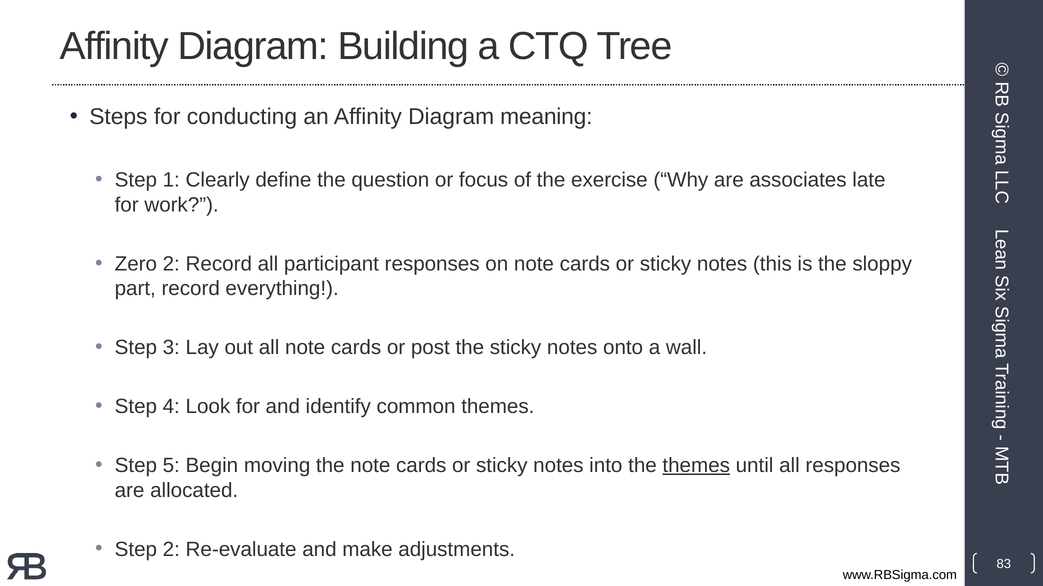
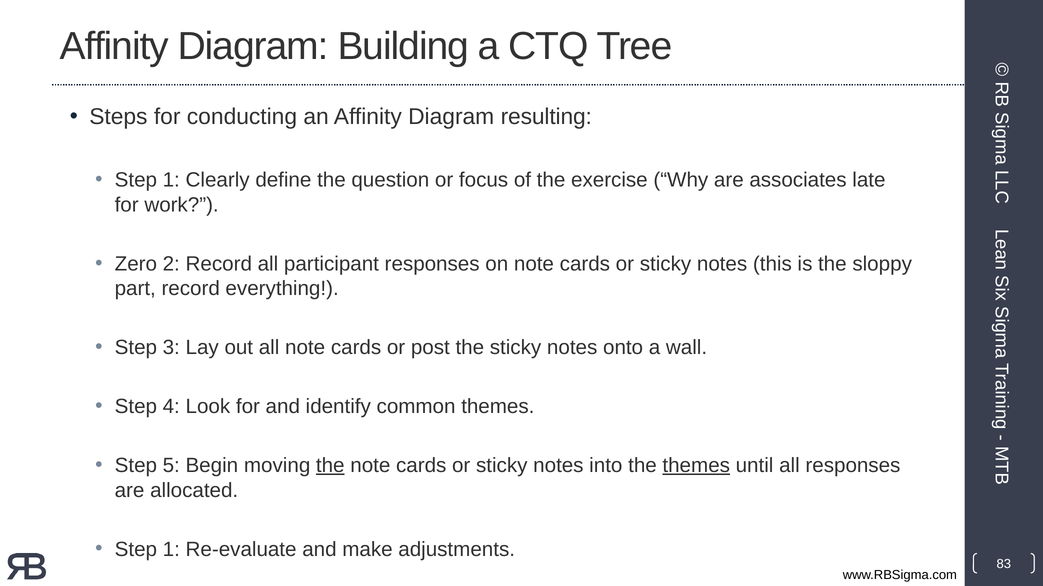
meaning: meaning -> resulting (546, 117)
the underline: none -> present (330, 466)
2: 2 -> 1 (171, 550)
